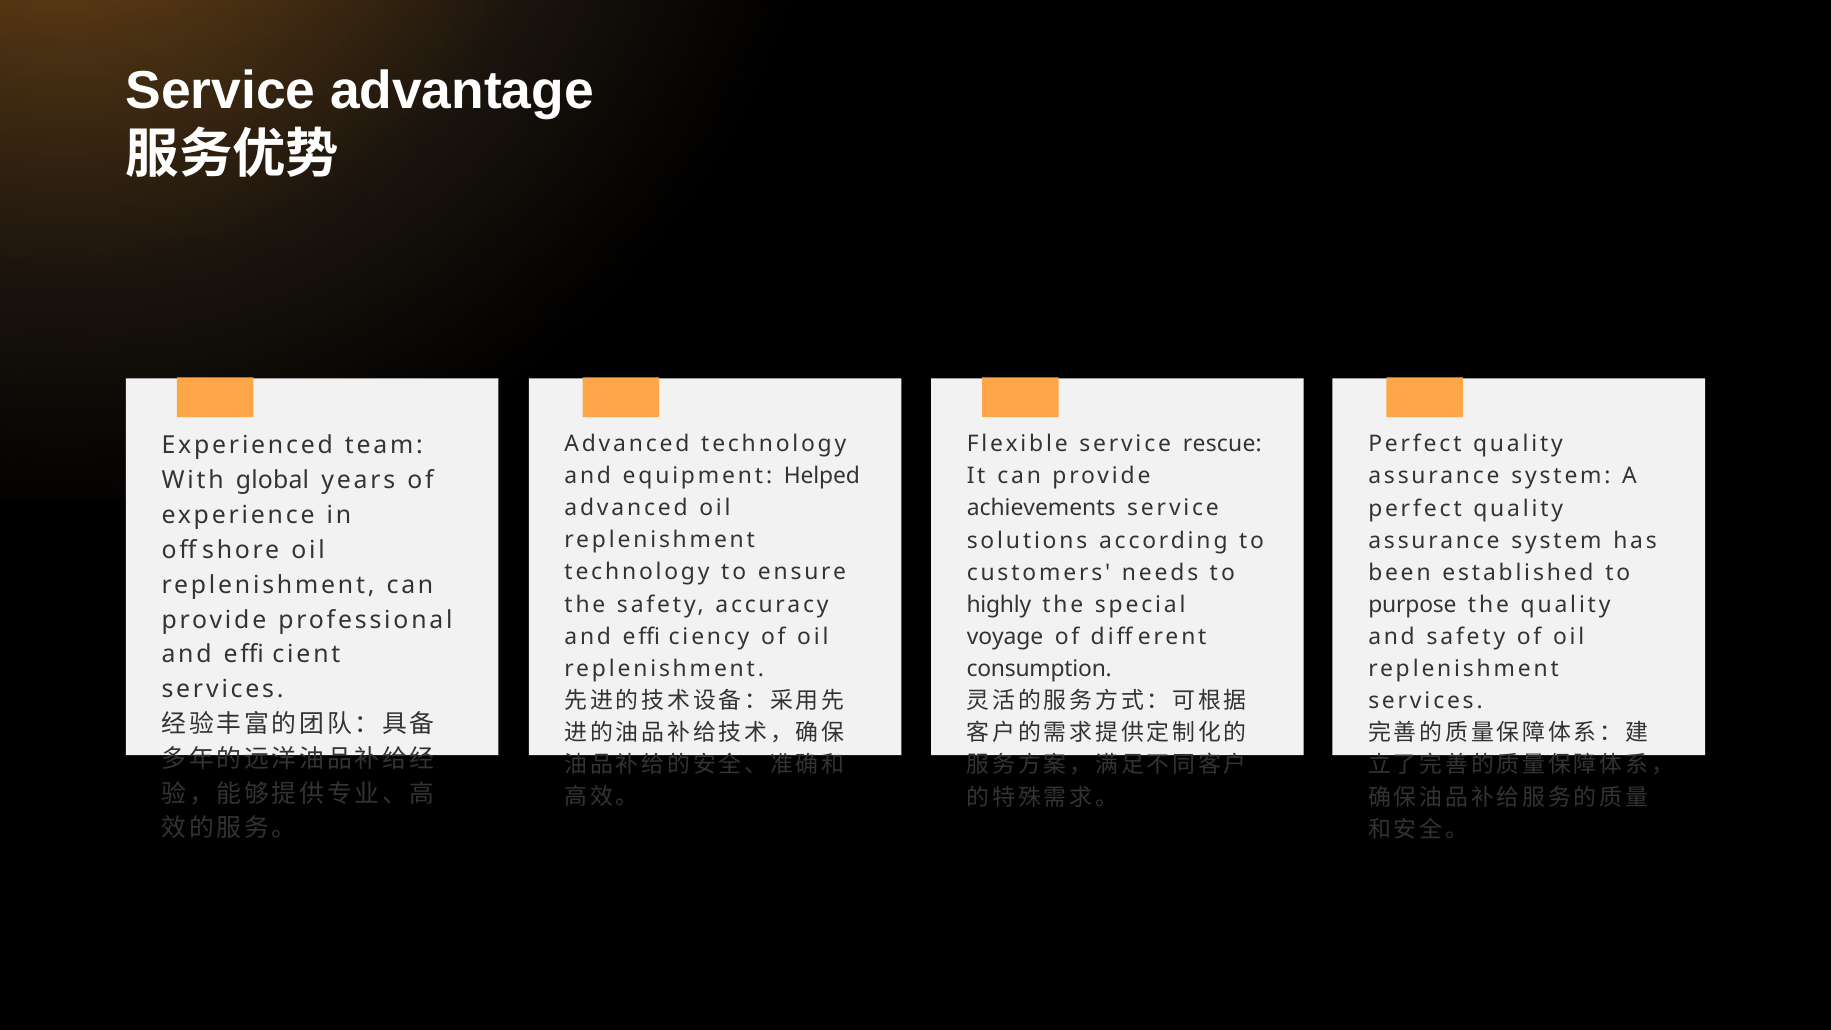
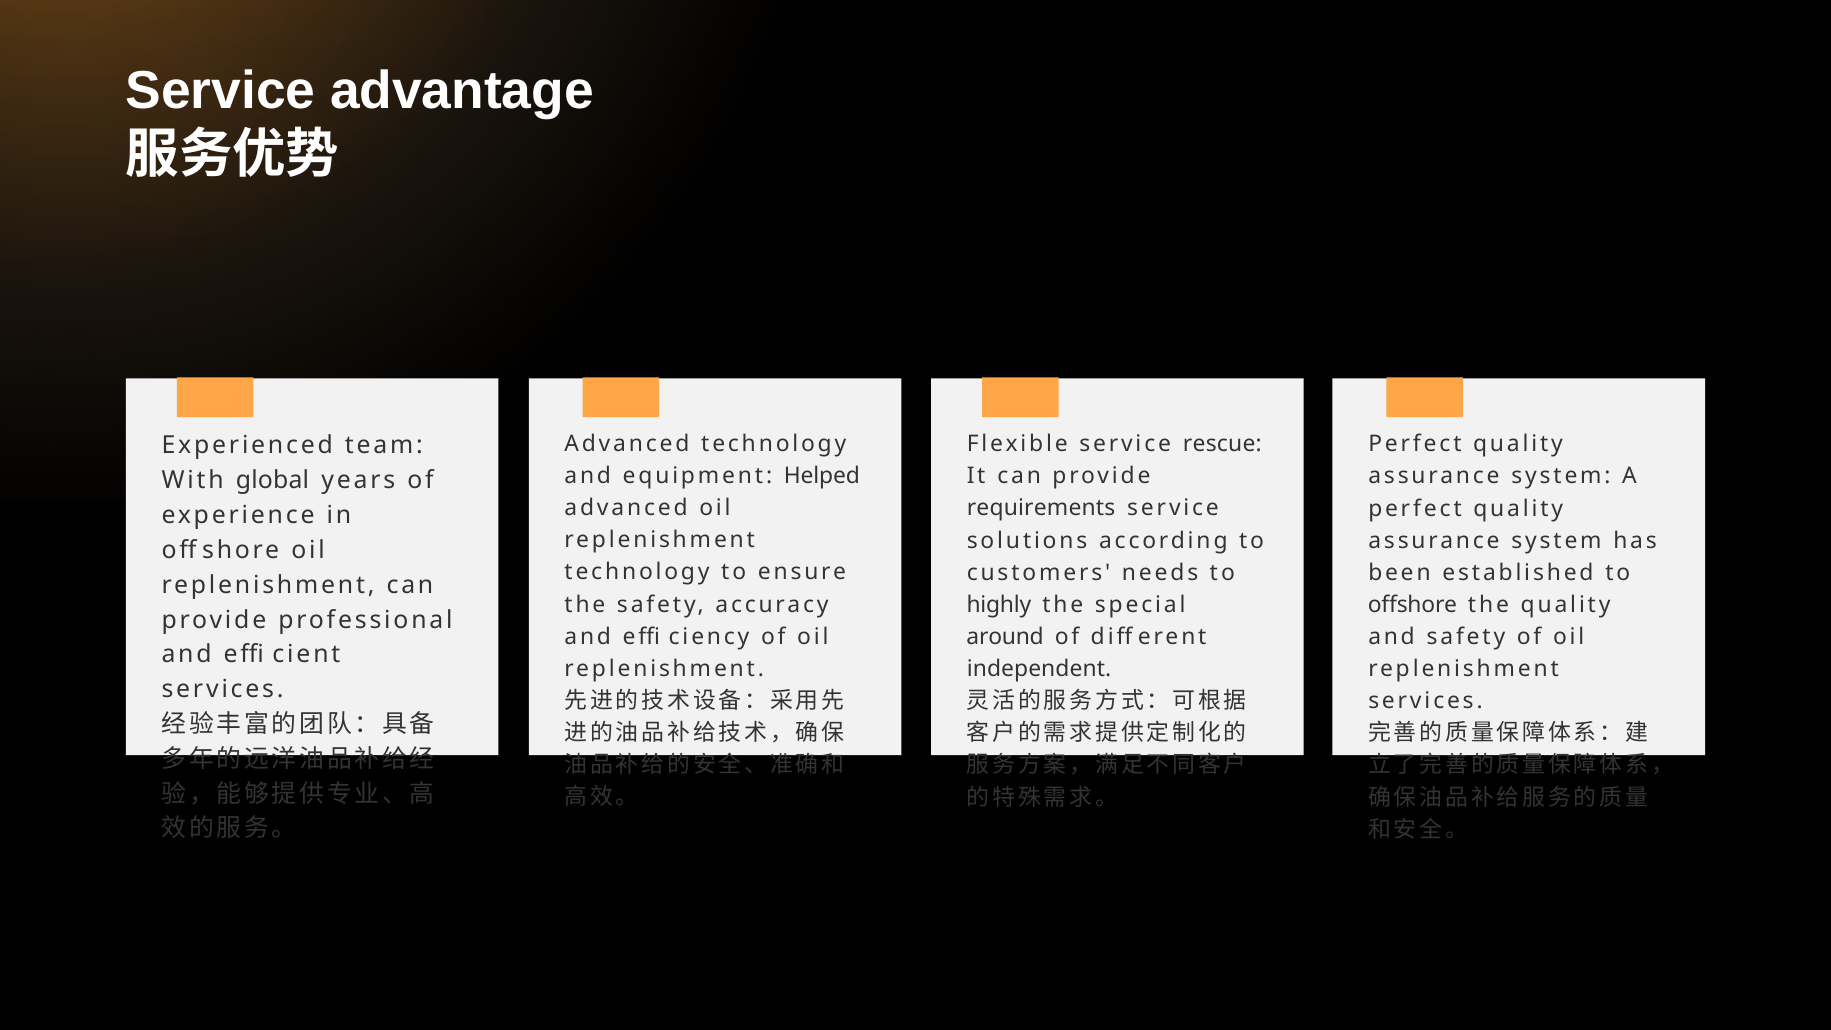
achievements: achievements -> requirements (1041, 508)
purpose: purpose -> offshore (1413, 605)
voyage: voyage -> around (1005, 637)
consumption: consumption -> independent (1039, 669)
